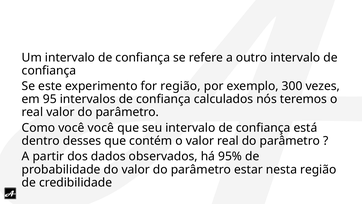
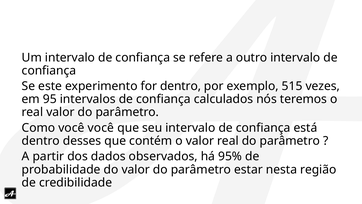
for região: região -> dentro (181, 86)
300: 300 -> 515 (292, 86)
